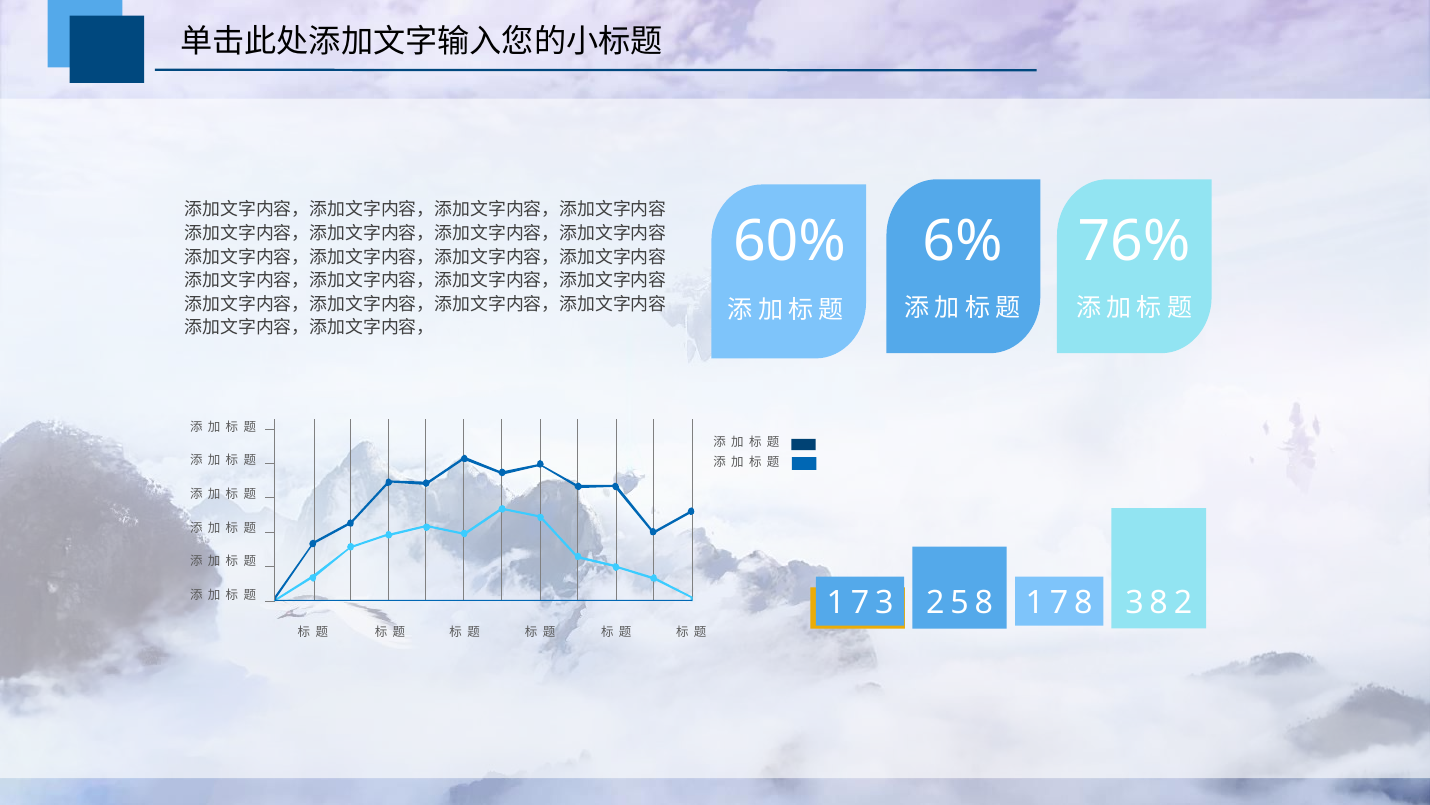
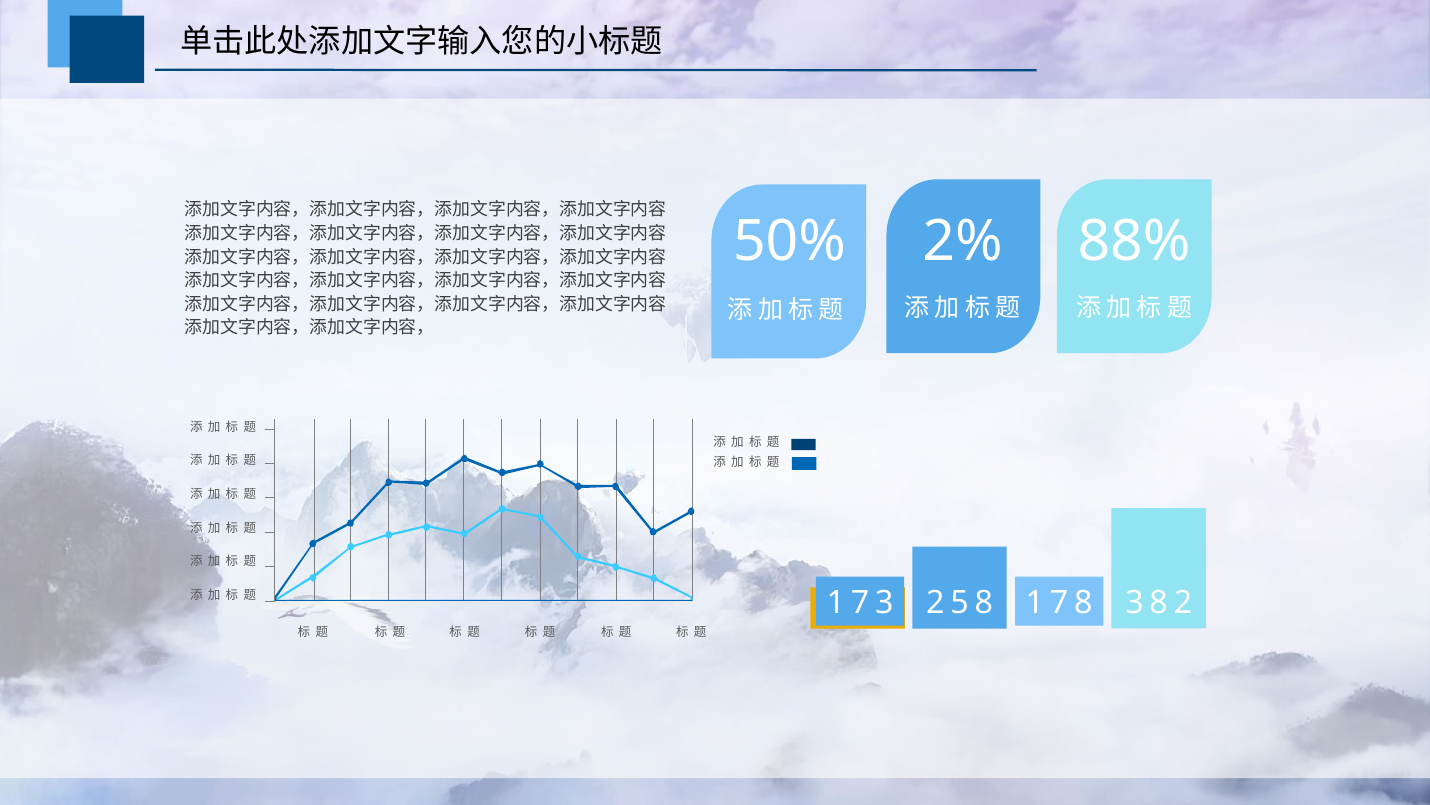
60%: 60% -> 50% (789, 241)
6%: 6% -> 2% (962, 241)
76%: 76% -> 88% (1134, 241)
